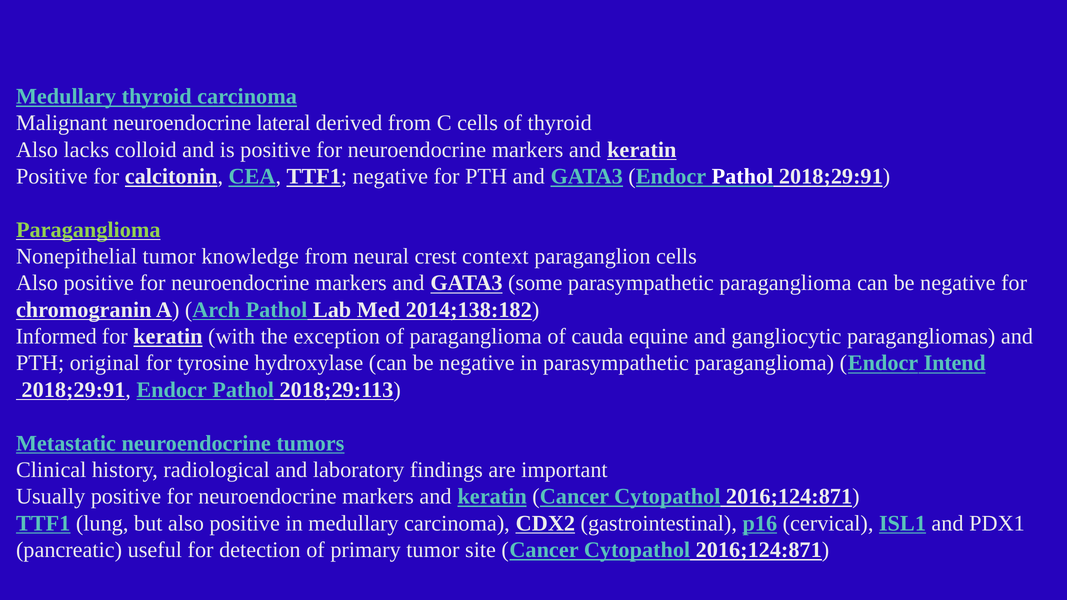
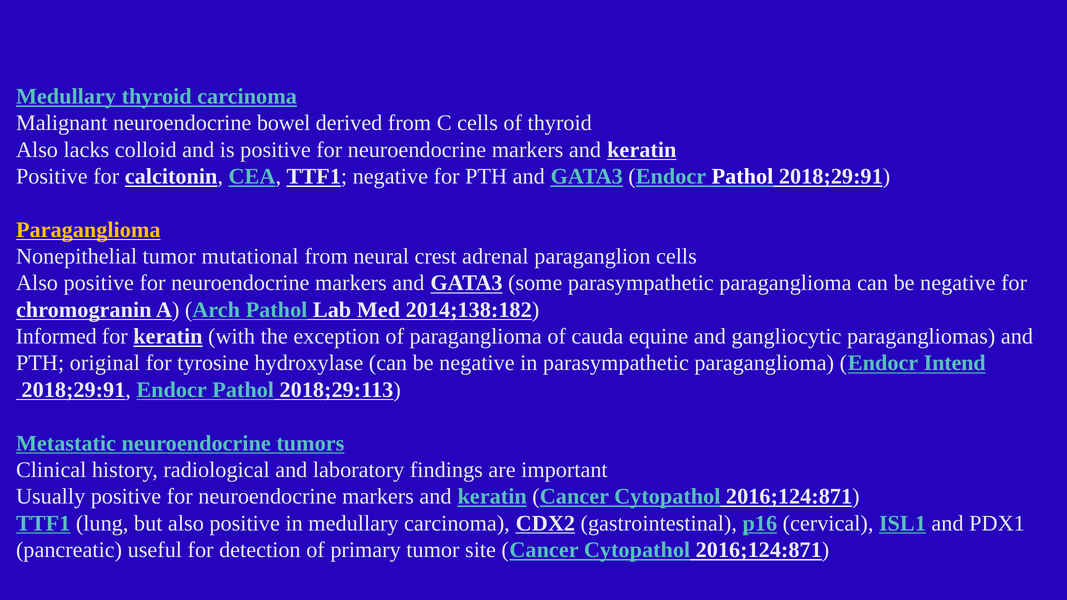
lateral: lateral -> bowel (284, 123)
Paraganglioma colour: light green -> yellow (88, 230)
knowledge: knowledge -> mutational (250, 257)
context: context -> adrenal (495, 257)
